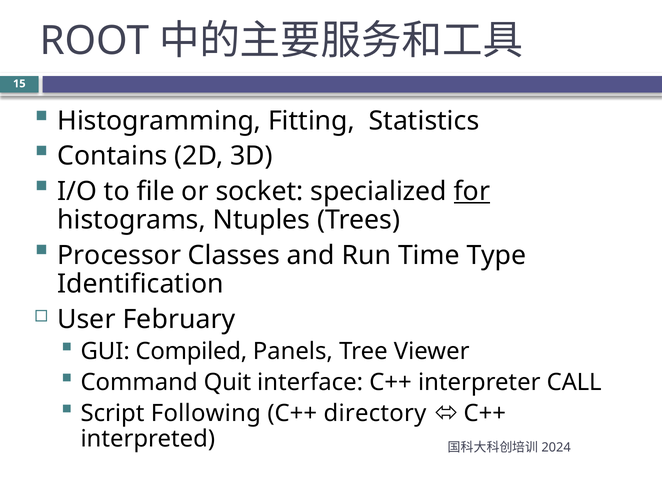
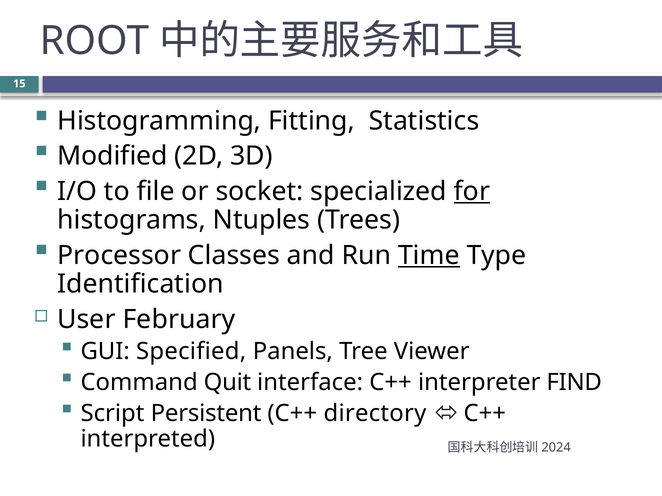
Contains: Contains -> Modified (112, 156)
Time underline: none -> present (429, 256)
Compiled: Compiled -> Specified (191, 352)
CALL: CALL -> FIND (574, 383)
Following: Following -> Persistent (206, 414)
